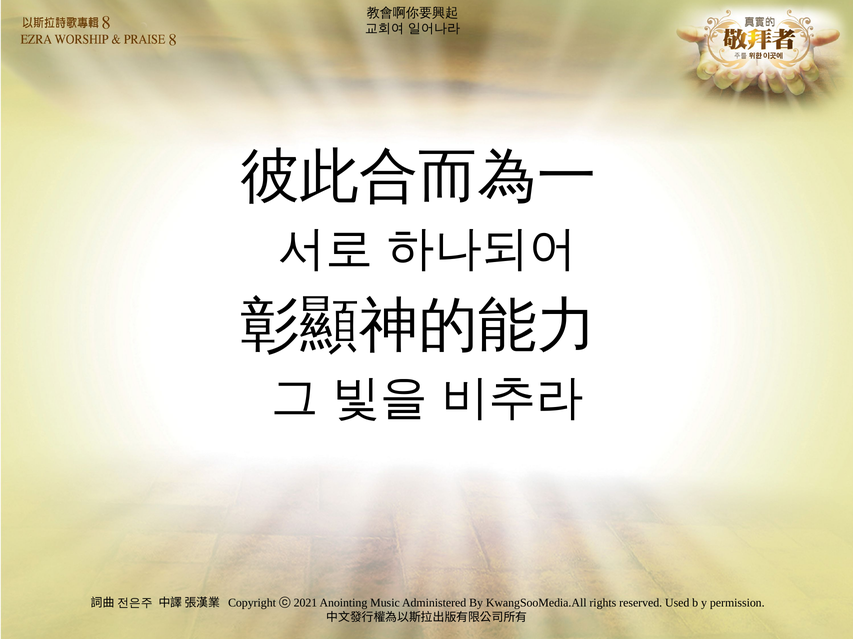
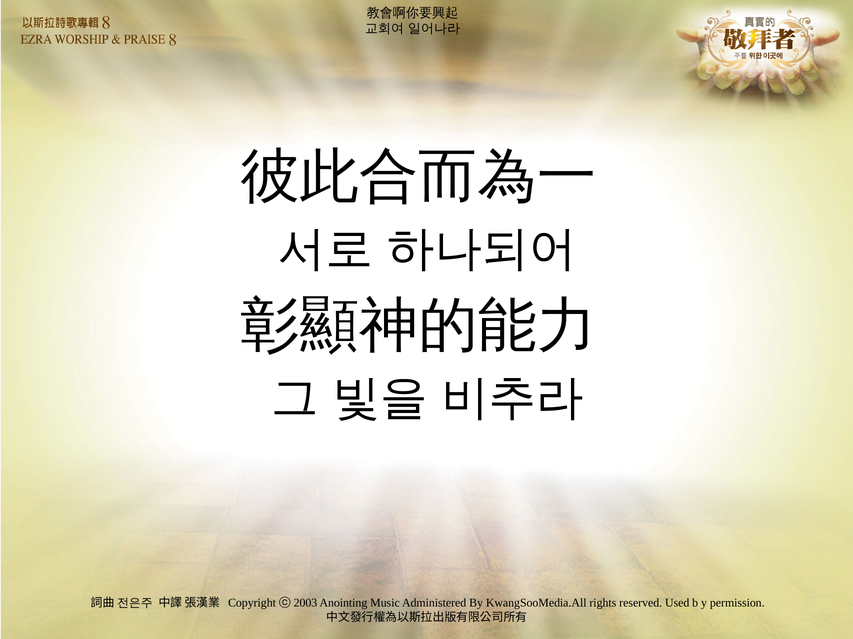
2021: 2021 -> 2003 (305, 604)
